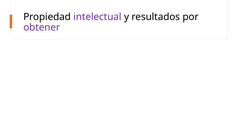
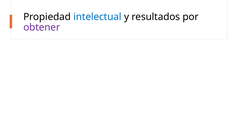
intelectual colour: purple -> blue (97, 17)
